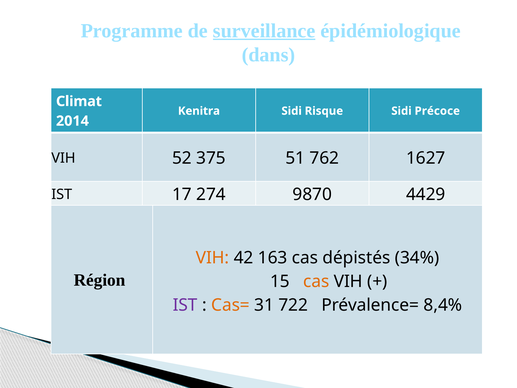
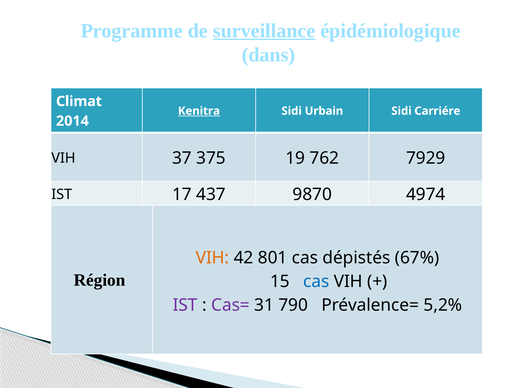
Kenitra underline: none -> present (199, 111)
Risque: Risque -> Urbain (324, 111)
Précoce: Précoce -> Carriére (437, 111)
52: 52 -> 37 (182, 158)
51: 51 -> 19 (295, 158)
1627: 1627 -> 7929 (426, 158)
274: 274 -> 437 (211, 194)
4429: 4429 -> 4974 (426, 194)
163: 163 -> 801 (273, 258)
34%: 34% -> 67% (417, 258)
cas colour: orange -> blue (316, 281)
Cas= colour: orange -> purple (230, 305)
722: 722 -> 790 (293, 305)
8,4%: 8,4% -> 5,2% (443, 305)
